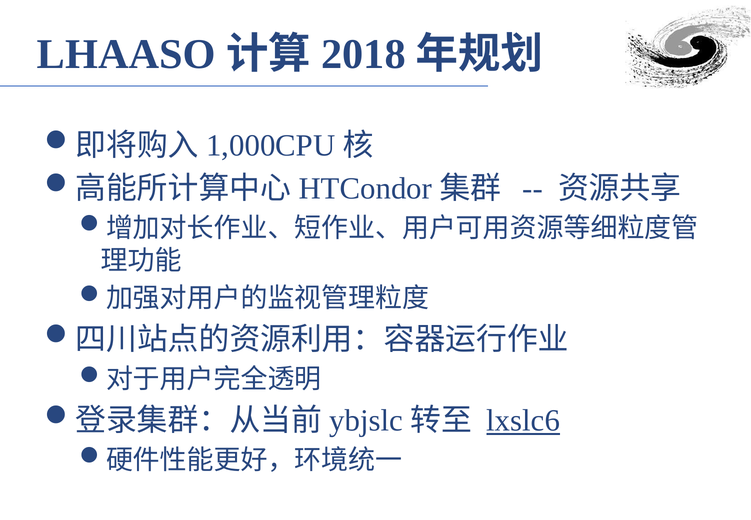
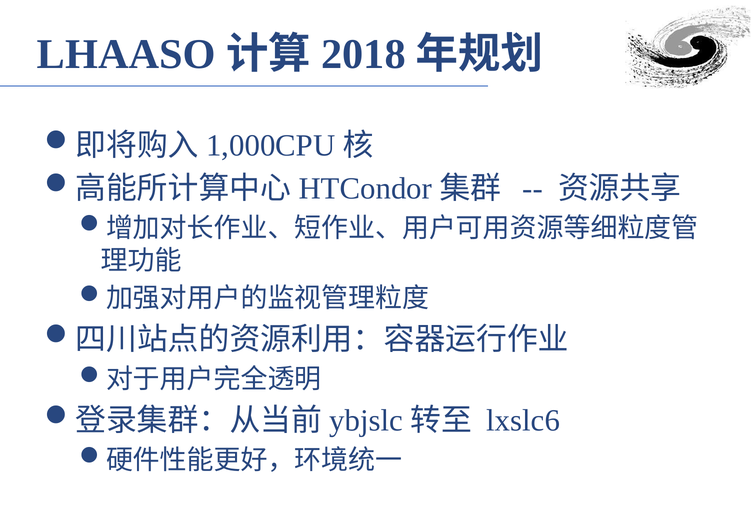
lxslc6 underline: present -> none (523, 421)
